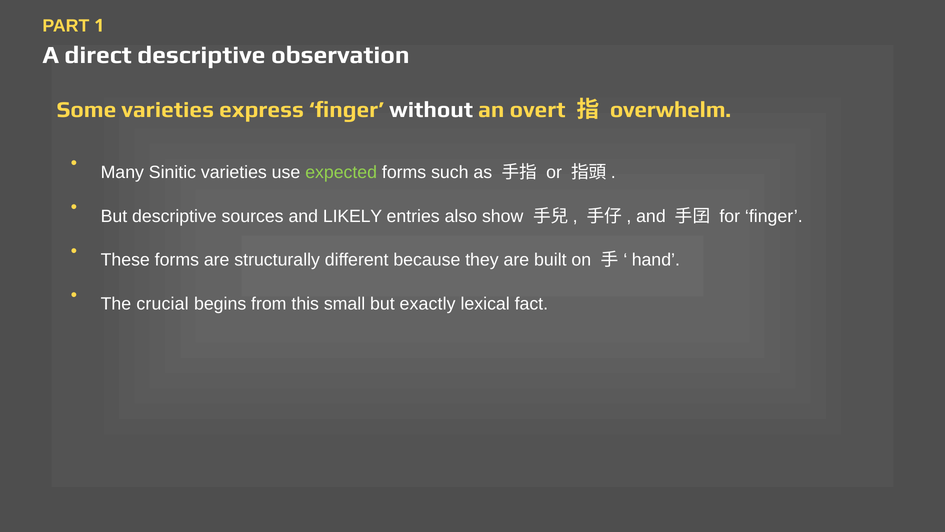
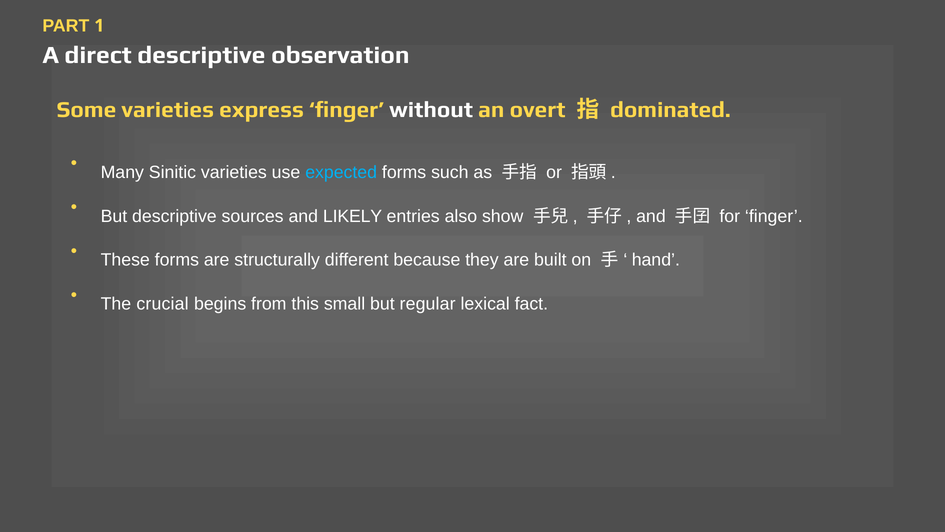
overwhelm: overwhelm -> dominated (670, 110)
expected colour: light green -> light blue (341, 172)
exactly: exactly -> regular (428, 304)
